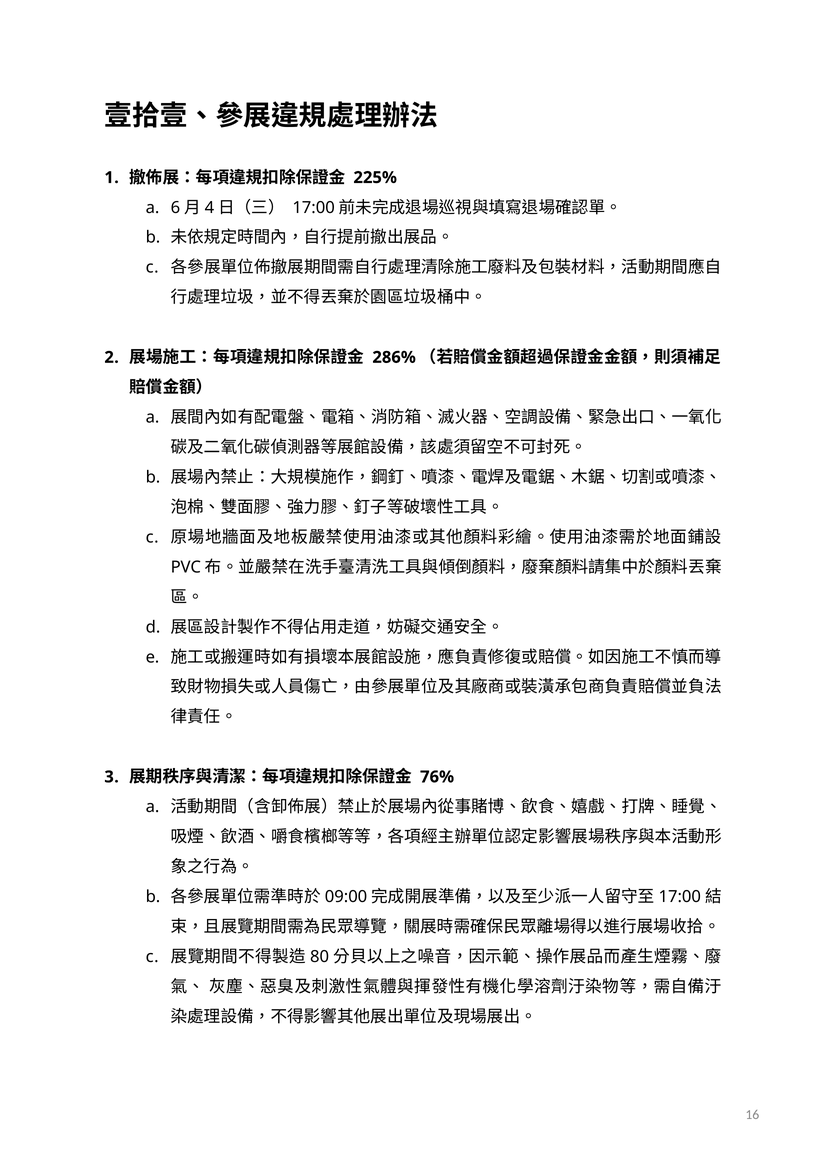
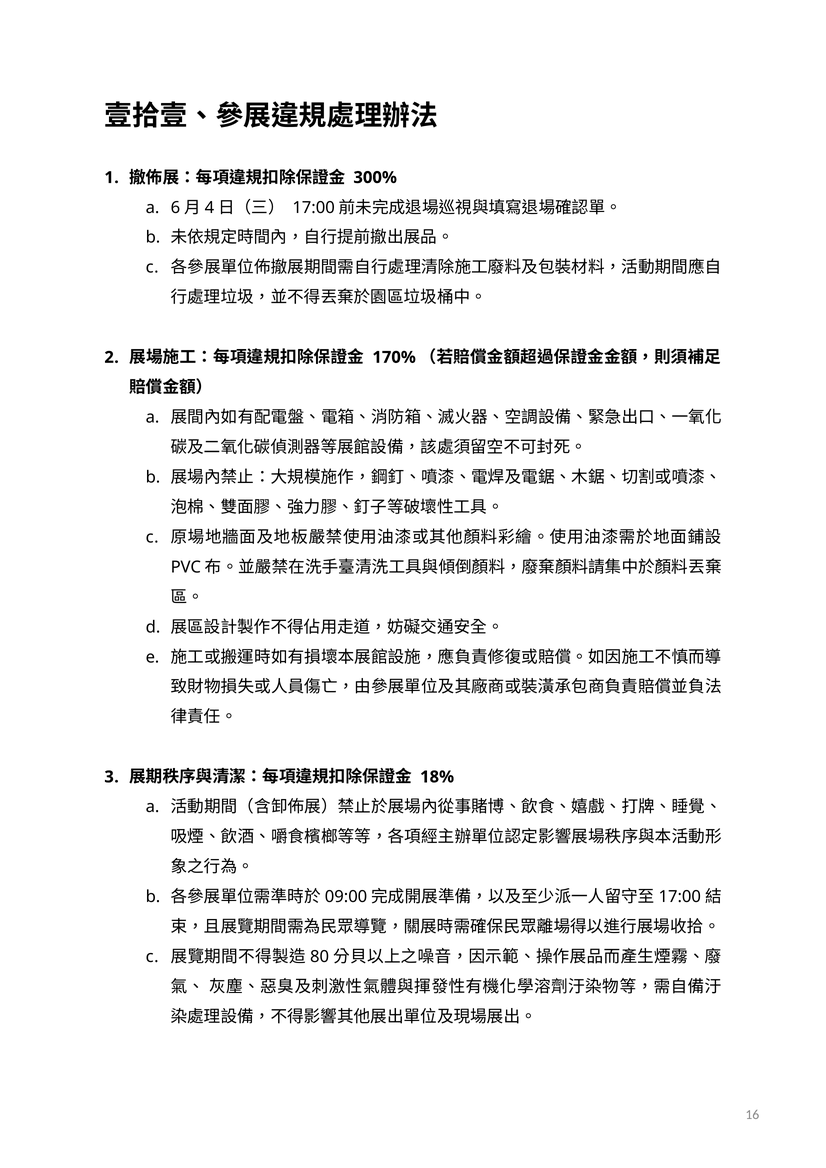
225%: 225% -> 300% (375, 178)
286%: 286% -> 170% (394, 357)
76%: 76% -> 18% (437, 777)
